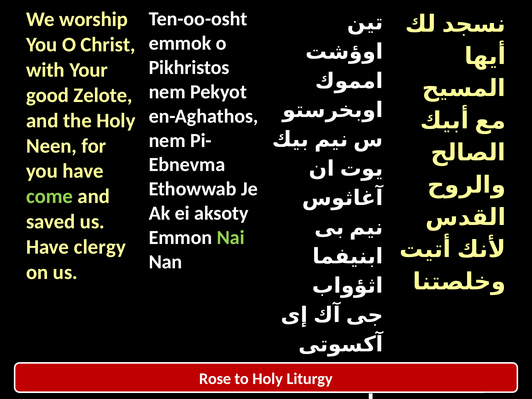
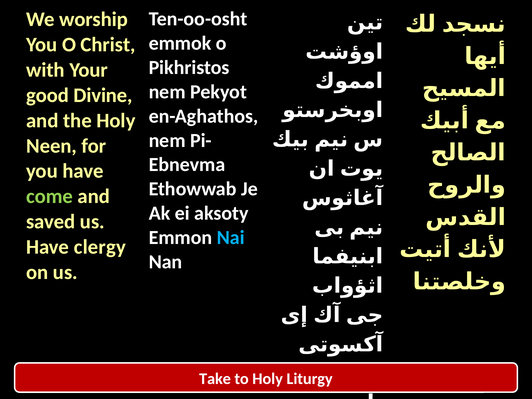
Zelote: Zelote -> Divine (103, 95)
Nai colour: light green -> light blue (231, 238)
Rose: Rose -> Take (215, 379)
